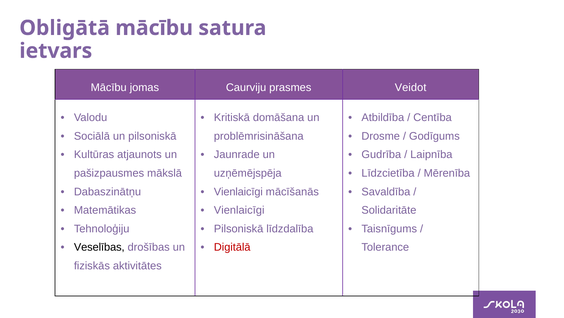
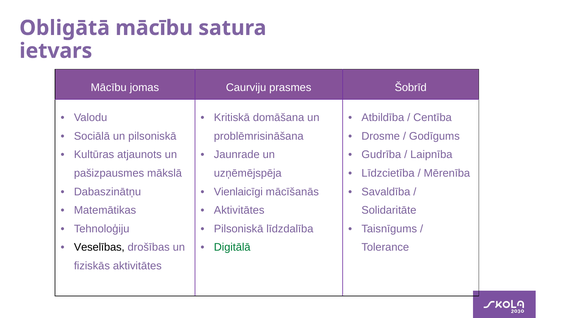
Veidot: Veidot -> Šobrīd (411, 87)
Vienlaicīgi: Vienlaicīgi -> Aktivitātes (239, 210)
Digitālā colour: red -> green (232, 247)
